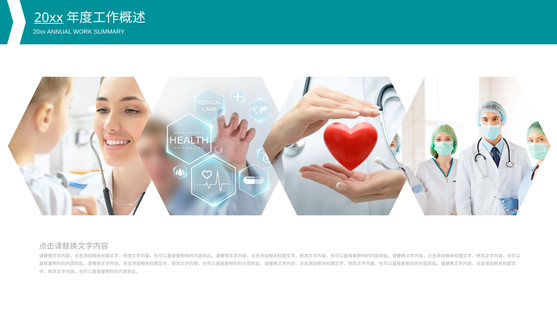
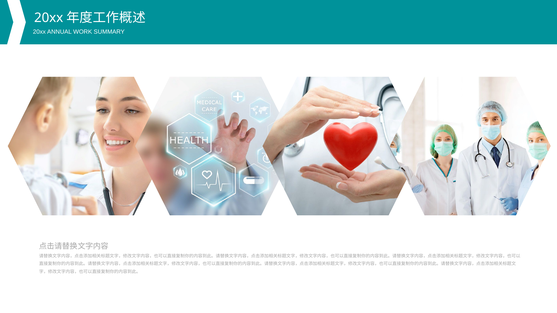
20xx underline: present -> none (49, 18)
